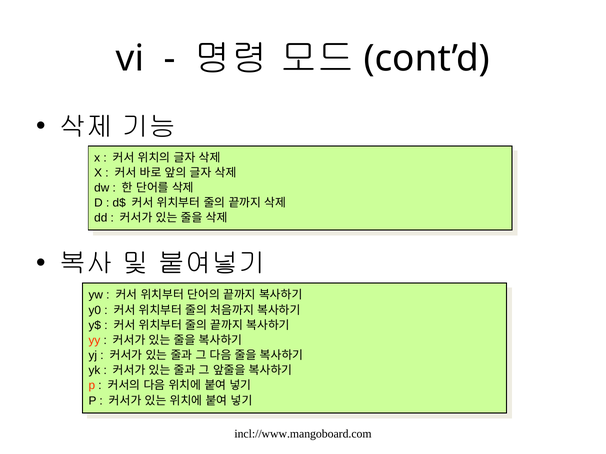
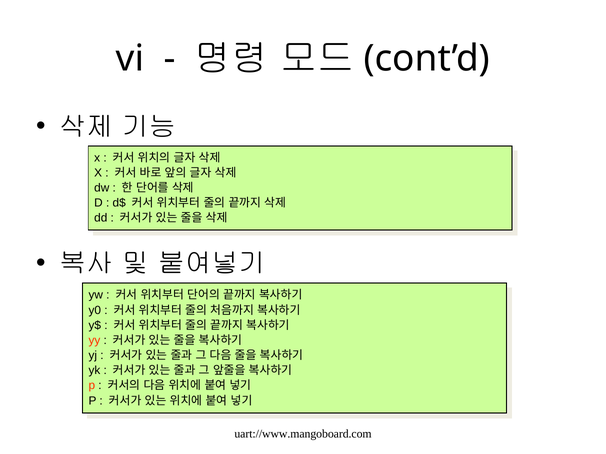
incl://www.mangoboard.com: incl://www.mangoboard.com -> uart://www.mangoboard.com (303, 434)
